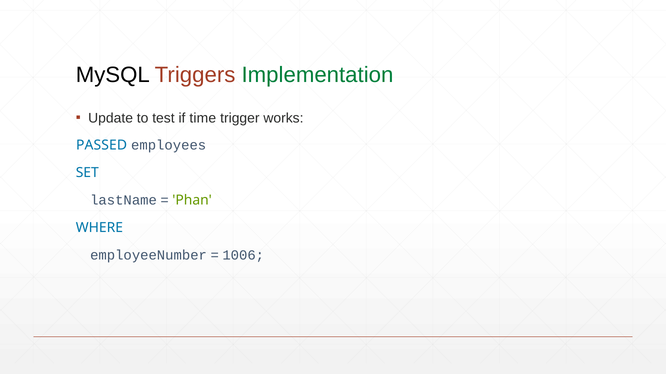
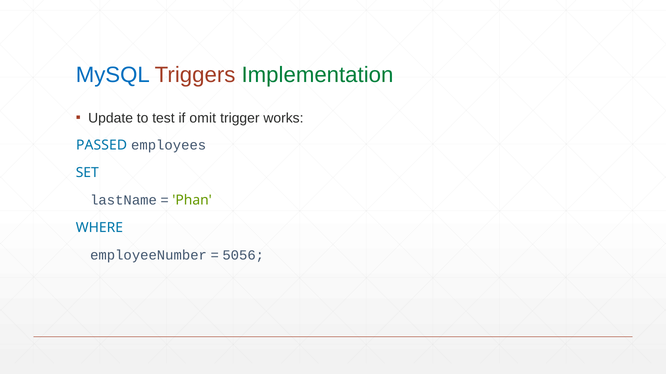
MySQL colour: black -> blue (113, 75)
time: time -> omit (203, 118)
1006: 1006 -> 5056 (243, 256)
